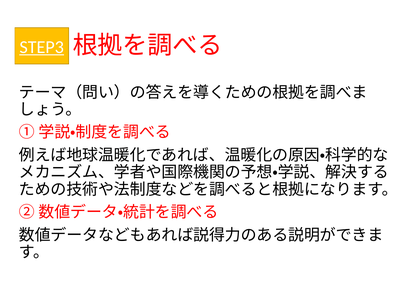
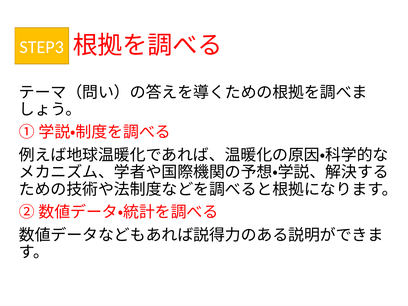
STEP3 underline: present -> none (42, 47)
